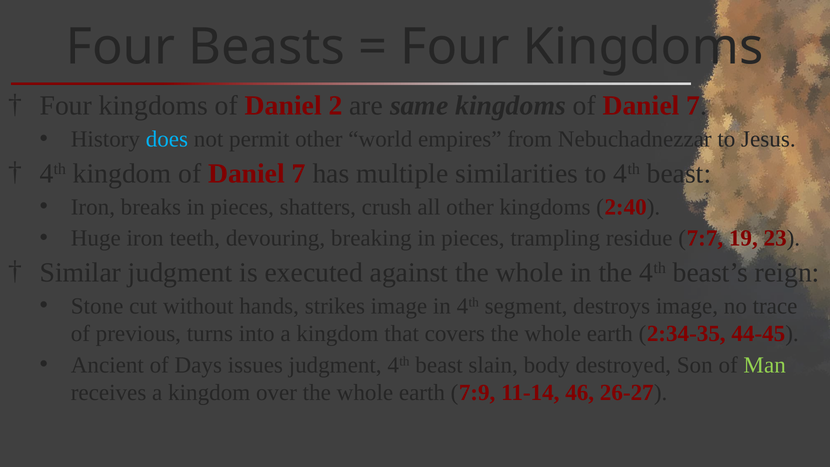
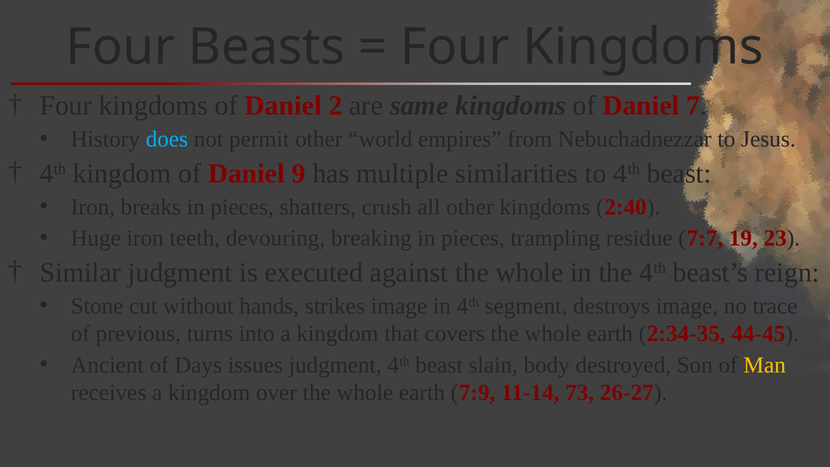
kingdom of Daniel 7: 7 -> 9 (299, 173)
Man colour: light green -> yellow (765, 365)
46: 46 -> 73 (580, 393)
